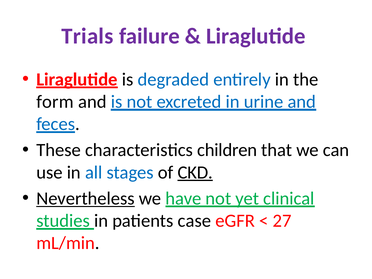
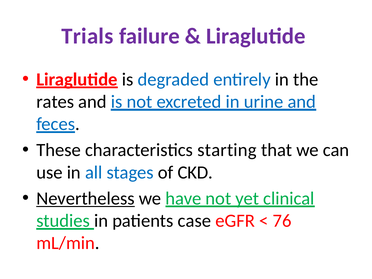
form: form -> rates (55, 102)
children: children -> starting (227, 150)
CKD underline: present -> none (195, 172)
27: 27 -> 76 (282, 221)
